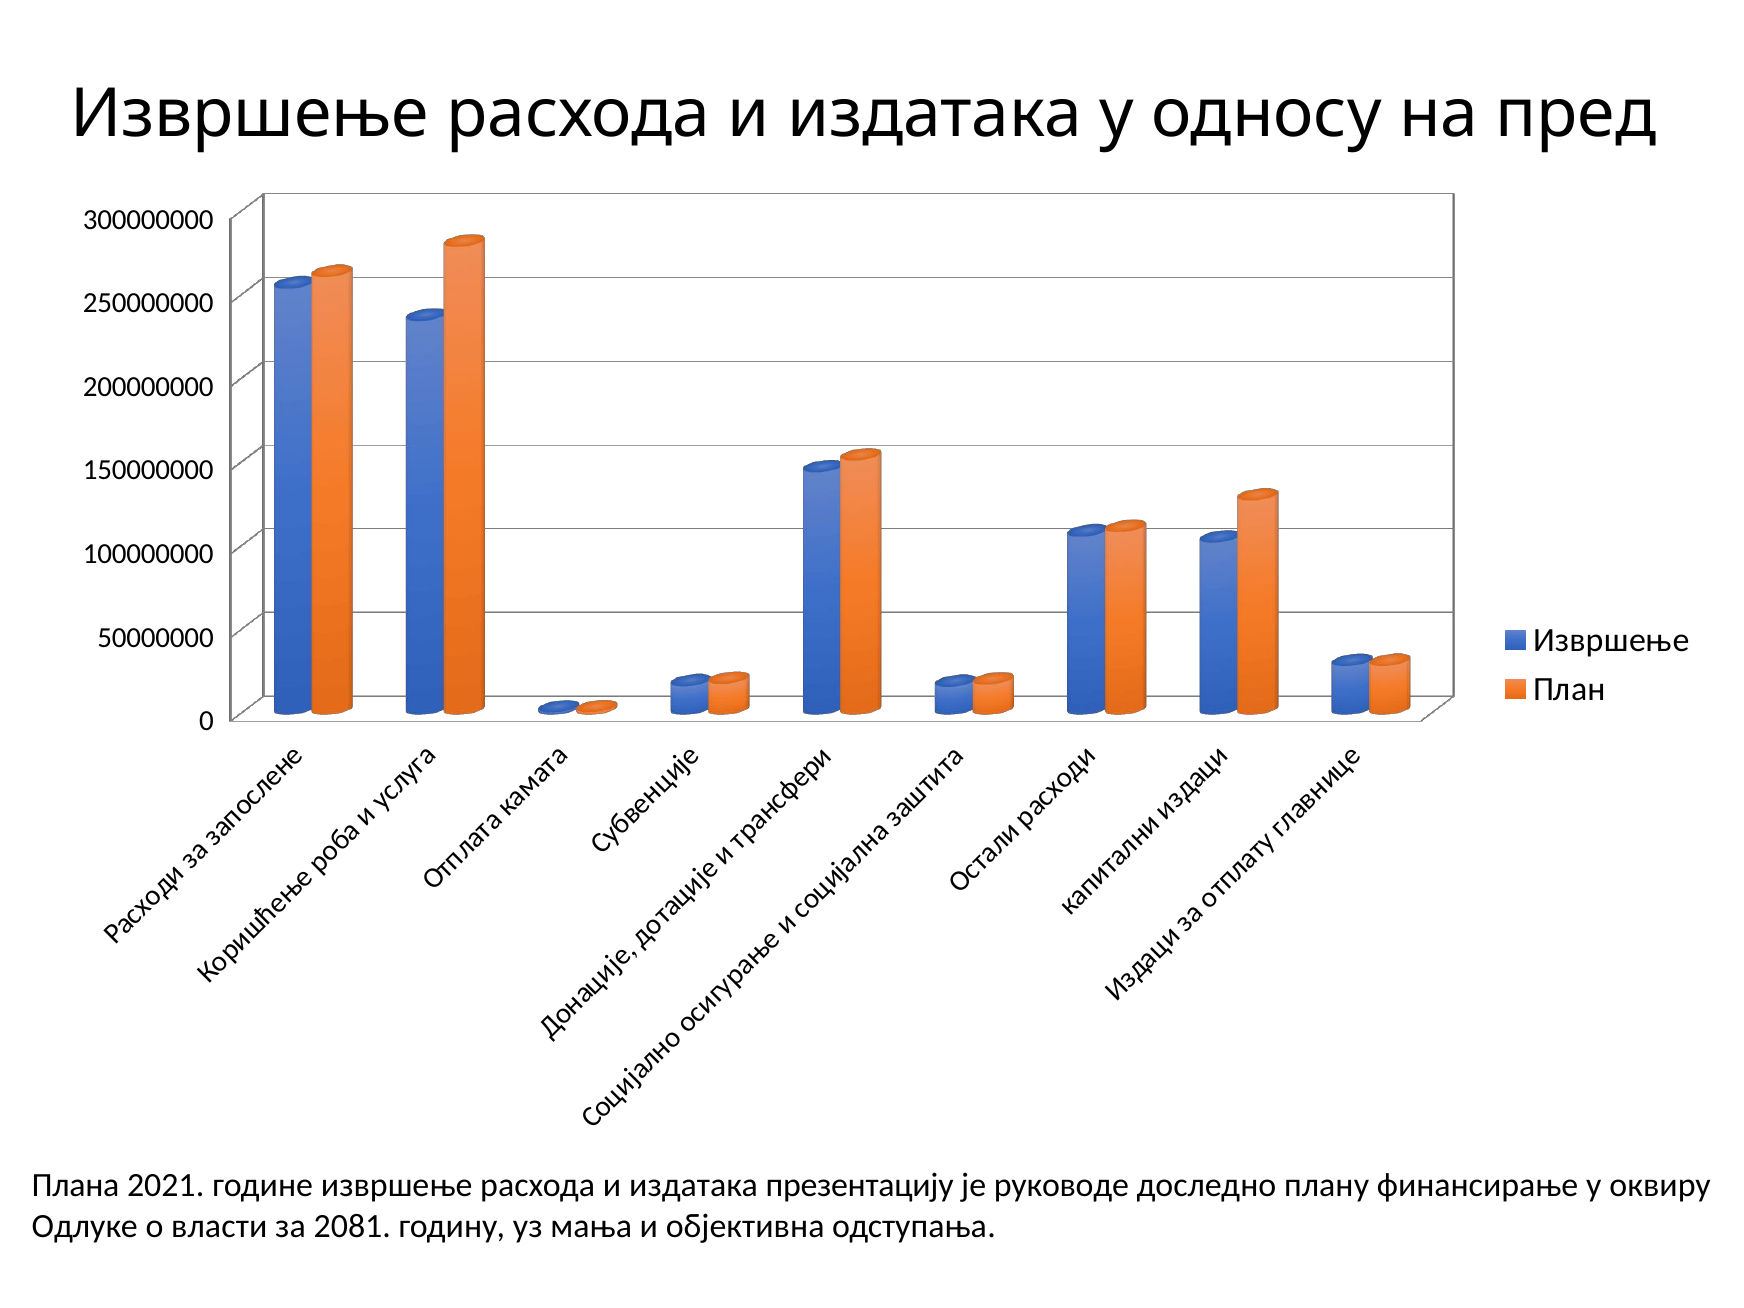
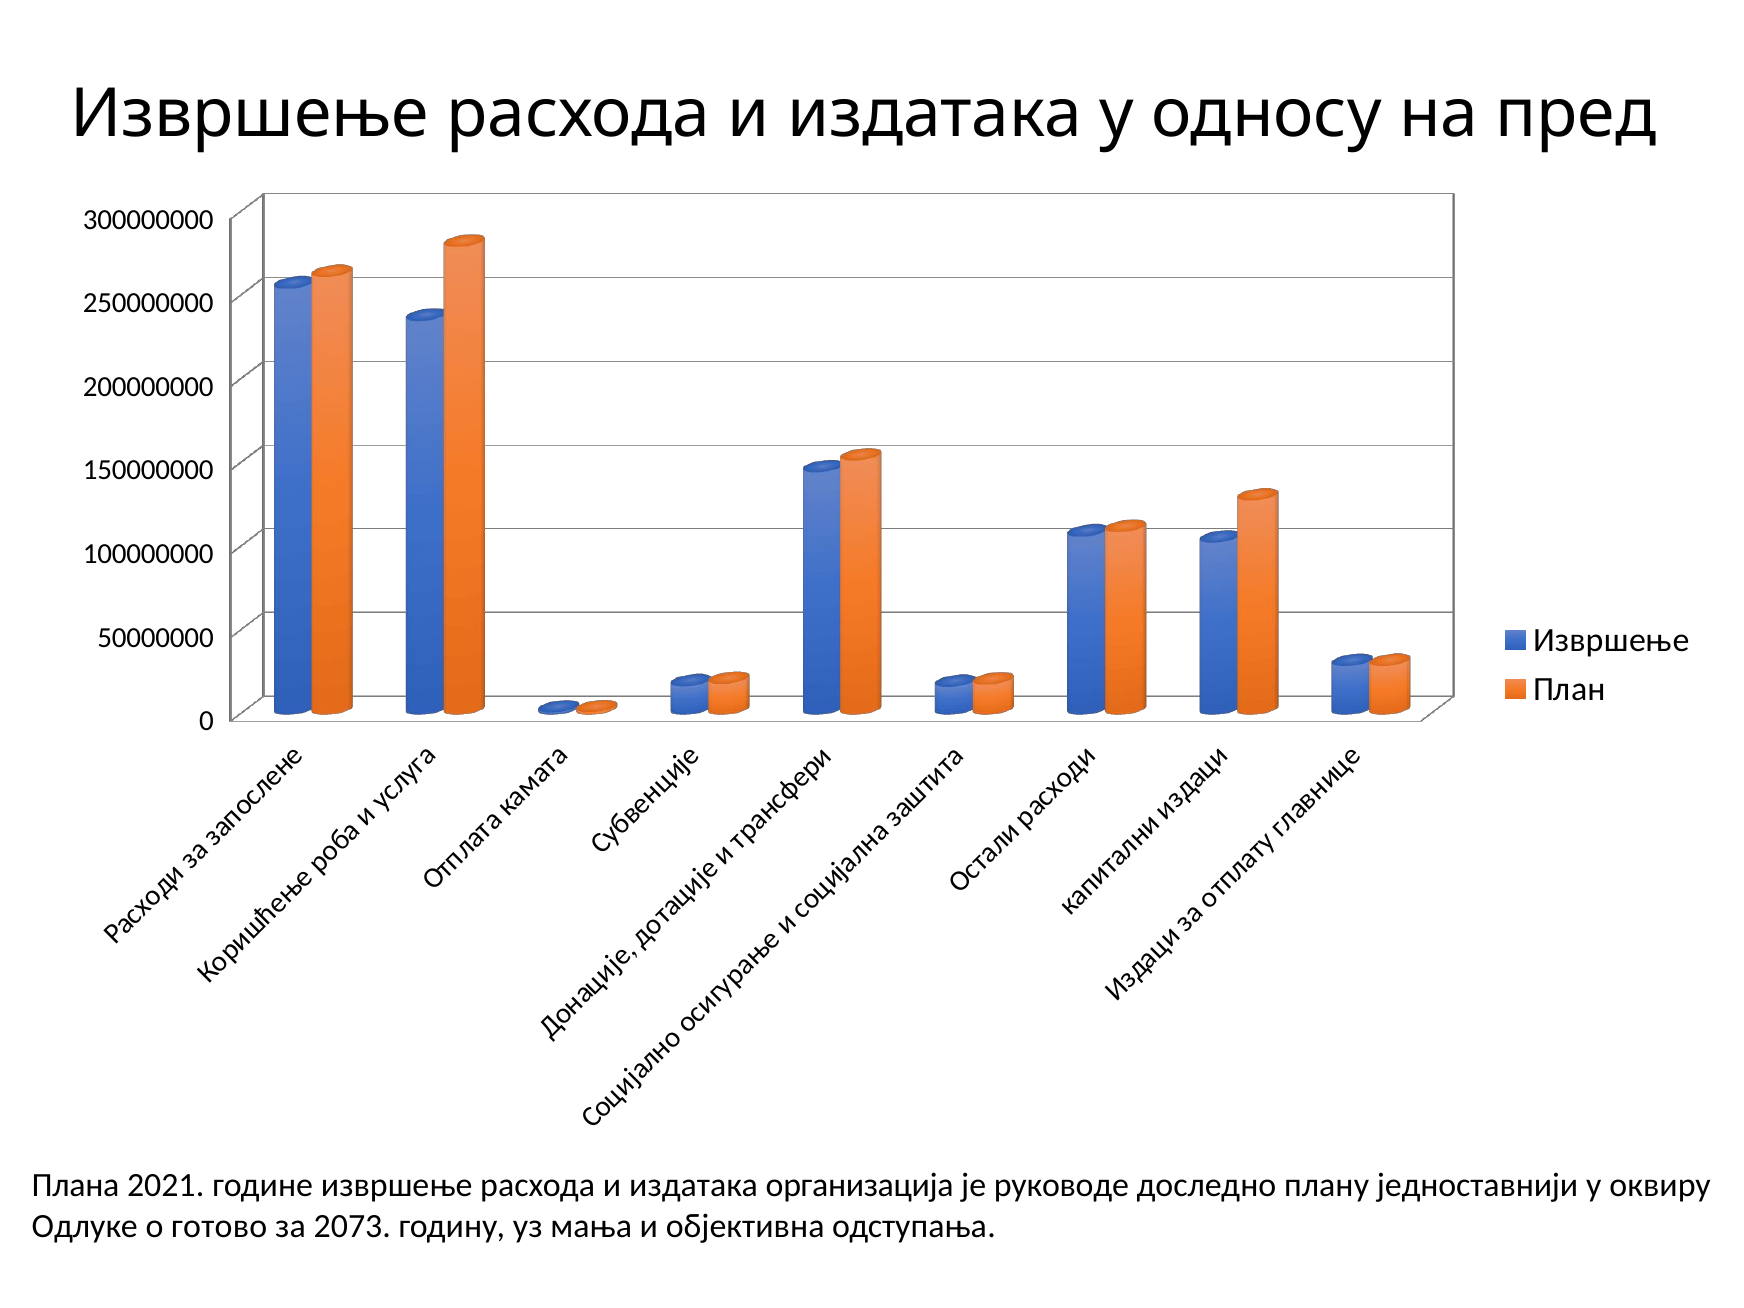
презентацију: презентацију -> организација (860, 1186)
финансирање: финансирање -> једноставнији (1478, 1186)
власти: власти -> готово (219, 1226)
2081: 2081 -> 2073 (352, 1226)
